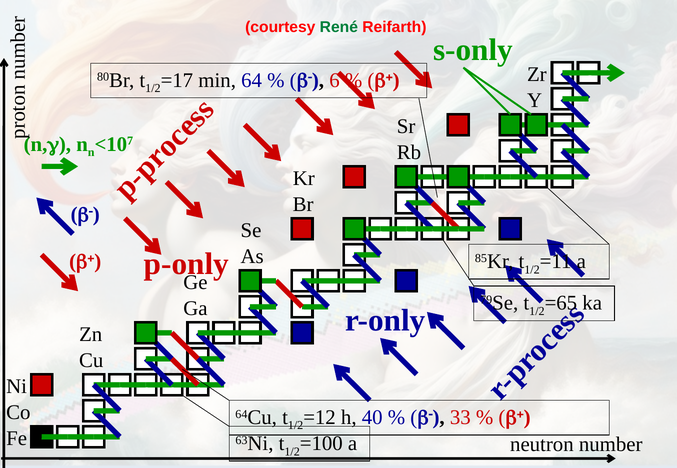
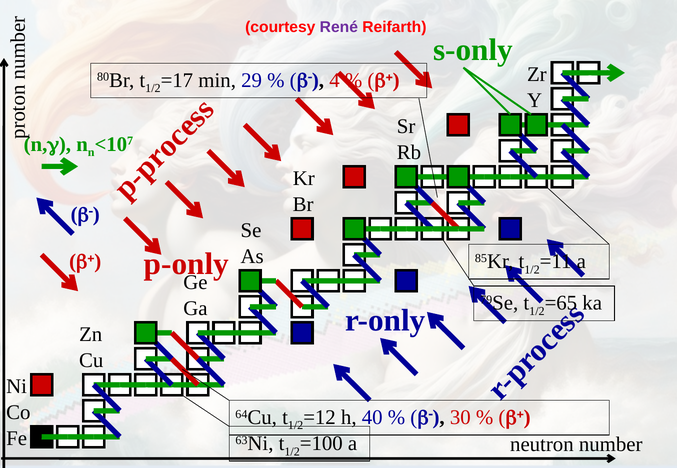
René colour: green -> purple (339, 27)
64: 64 -> 29 (252, 80)
6: 6 -> 4 (334, 80)
33: 33 -> 30 (460, 418)
